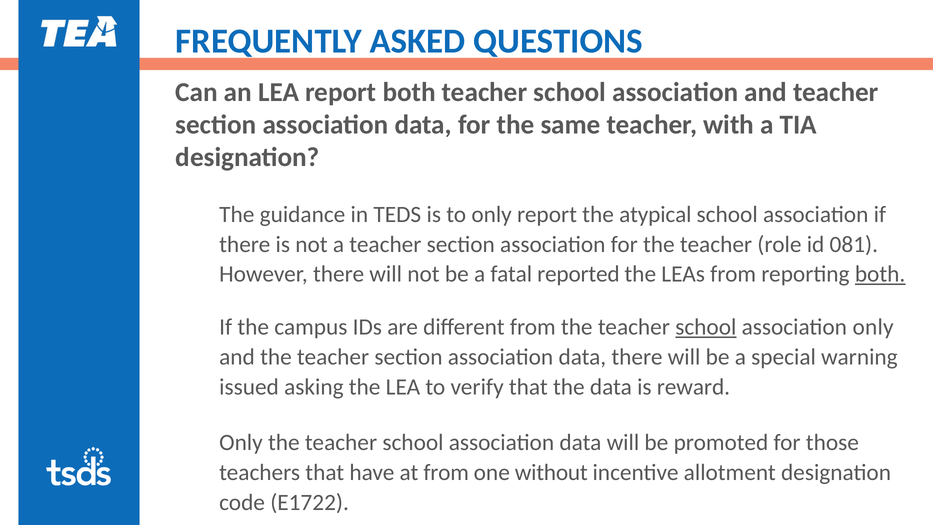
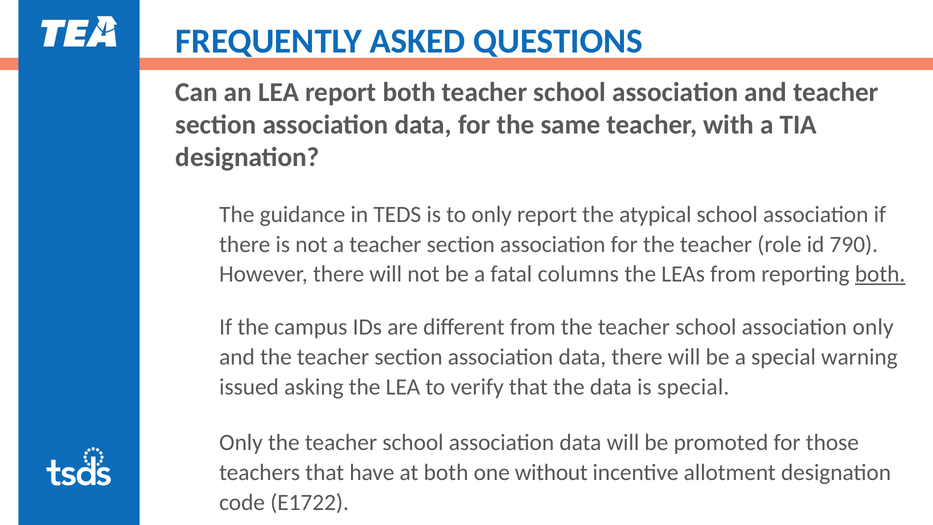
081: 081 -> 790 (854, 244)
reported: reported -> columns (578, 274)
school underline: present -> none (706, 327)
is reward: reward -> special (693, 387)
at from: from -> both (446, 472)
